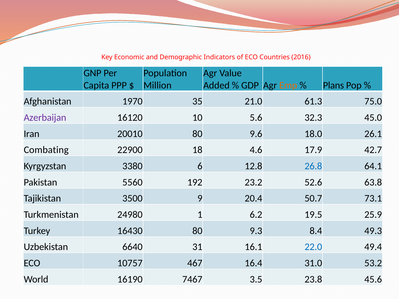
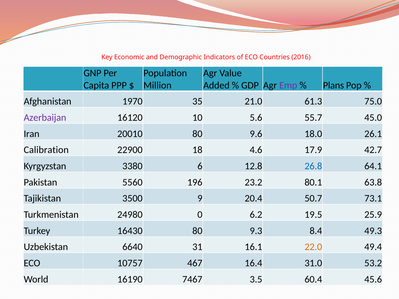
Emp colour: orange -> purple (288, 85)
32.3: 32.3 -> 55.7 (313, 118)
Combating: Combating -> Calibration (46, 150)
192: 192 -> 196 (195, 182)
52.6: 52.6 -> 80.1 (313, 182)
1: 1 -> 0 (200, 215)
22.0 colour: blue -> orange (313, 247)
23.8: 23.8 -> 60.4 (313, 279)
